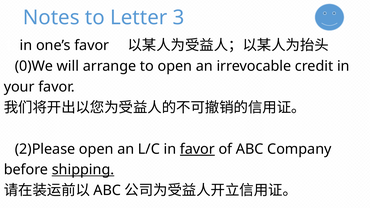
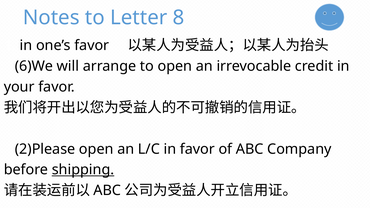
3: 3 -> 8 (179, 18)
0)We: 0)We -> 6)We (34, 66)
favor underline: present -> none (197, 149)
